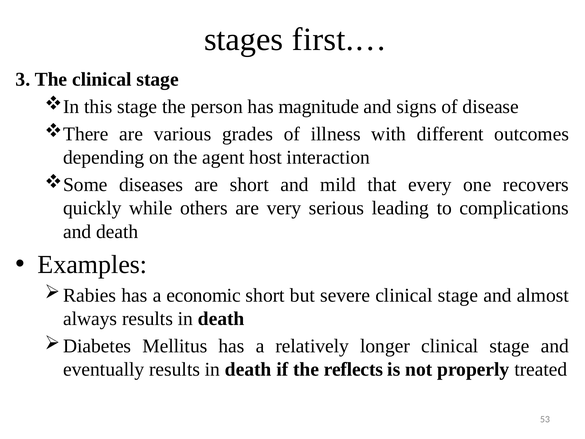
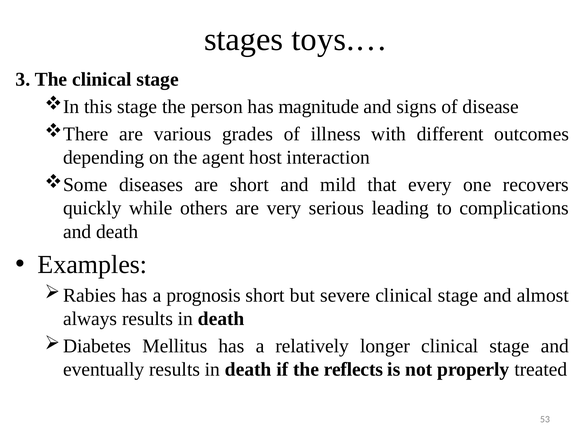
first.…: first.… -> toys.… (339, 39)
economic: economic -> prognosis (204, 295)
